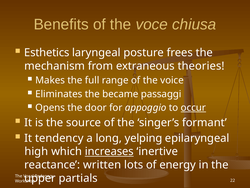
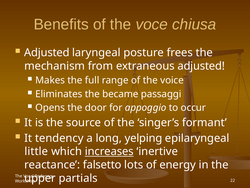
Esthetics: Esthetics -> Adjusted (47, 52)
extraneous theories: theories -> adjusted (201, 66)
occur underline: present -> none (193, 107)
high: high -> little (36, 151)
written: written -> falsetto (102, 164)
